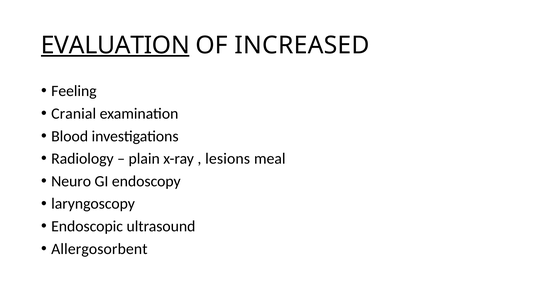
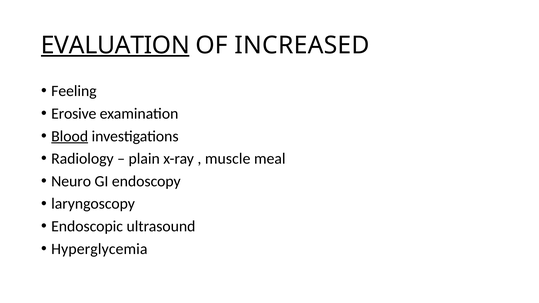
Cranial: Cranial -> Erosive (74, 114)
Blood underline: none -> present (70, 136)
lesions: lesions -> muscle (228, 159)
Allergosorbent: Allergosorbent -> Hyperglycemia (99, 249)
